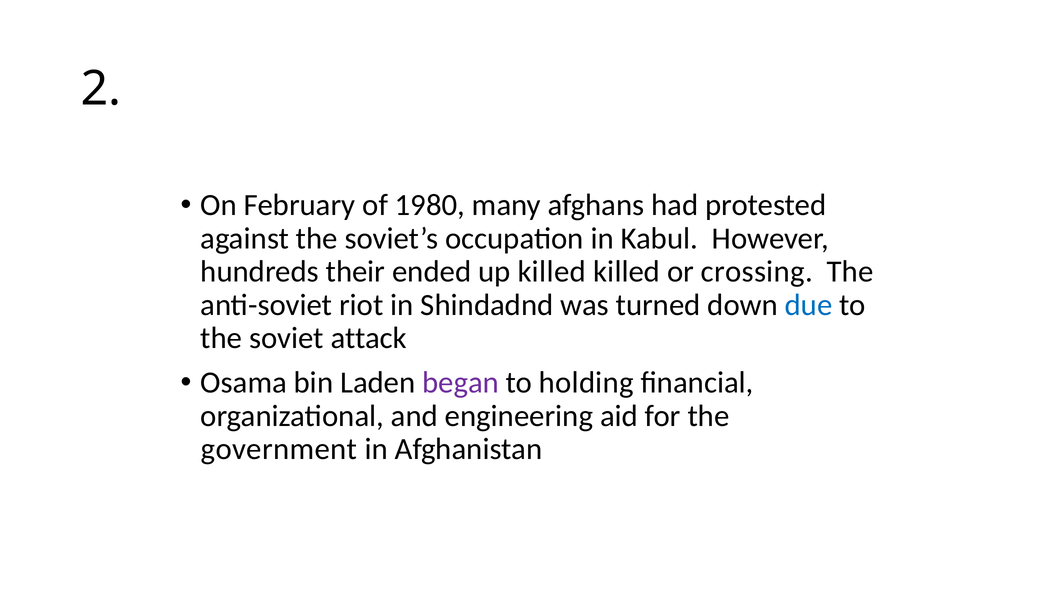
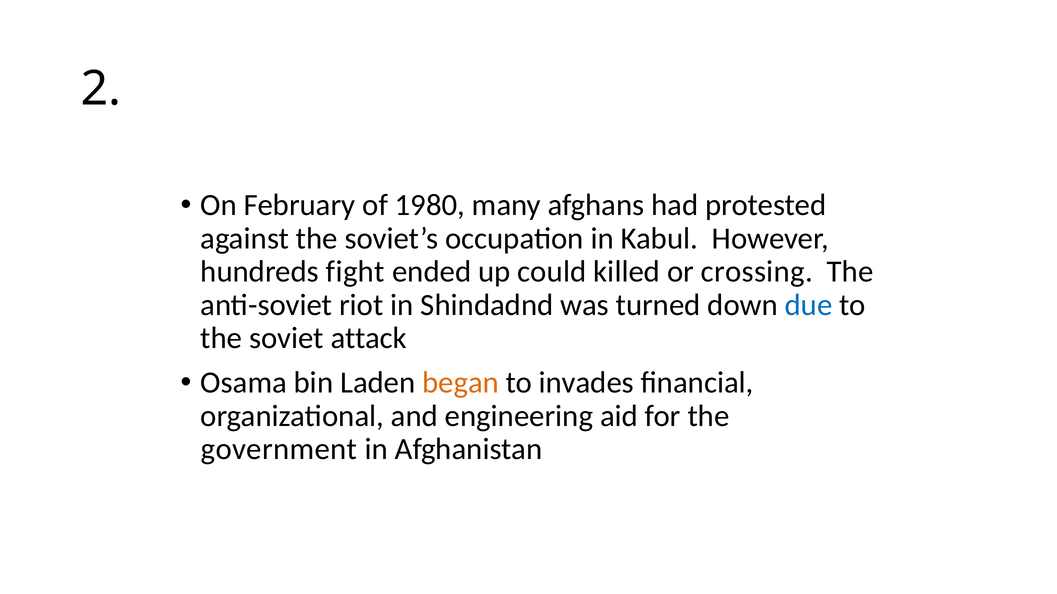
their: their -> fight (355, 272)
up killed: killed -> could (552, 272)
began colour: purple -> orange (461, 383)
holding: holding -> invades (586, 383)
